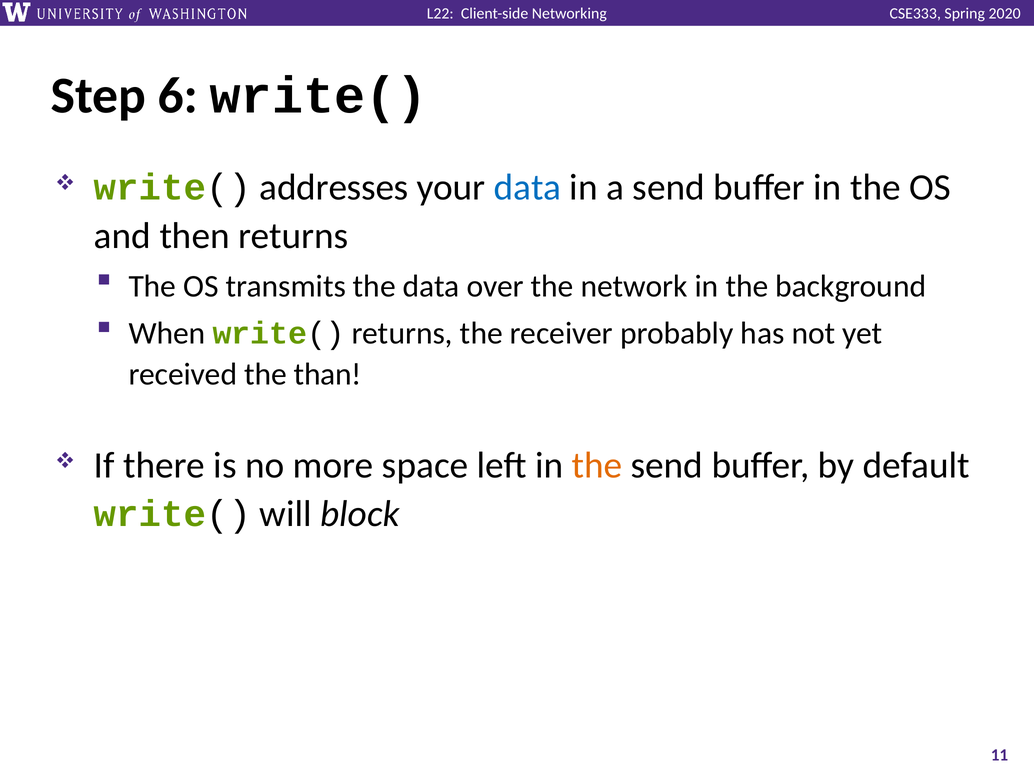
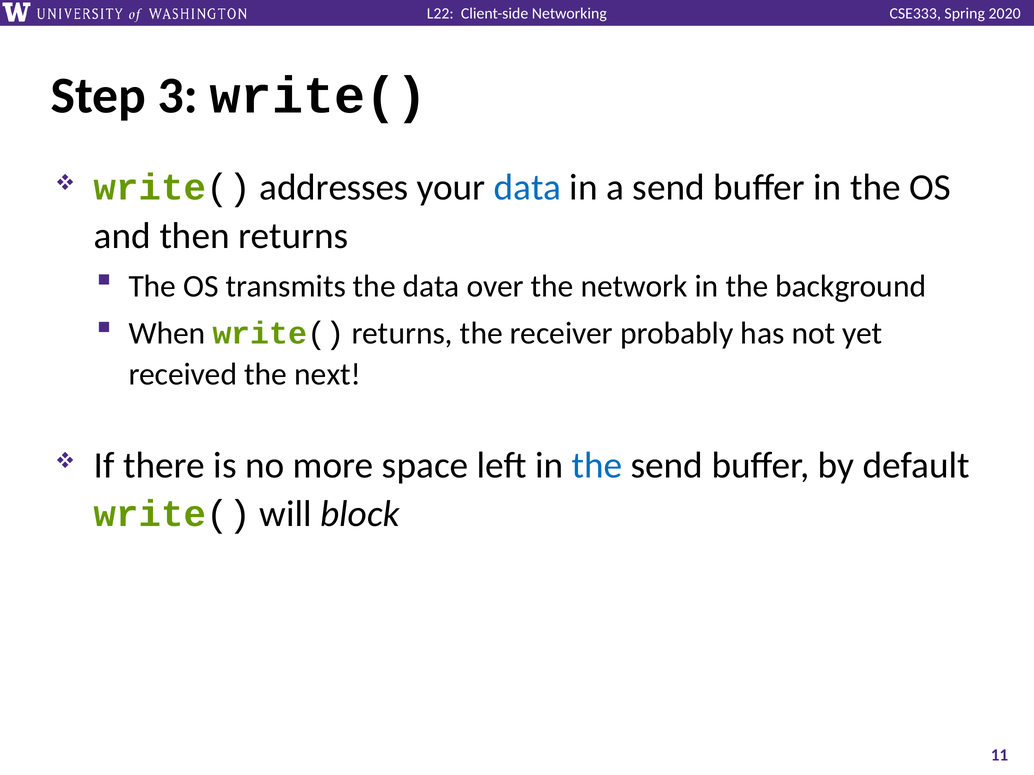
6: 6 -> 3 (178, 96)
than: than -> next (328, 375)
the colour: orange -> blue (597, 466)
